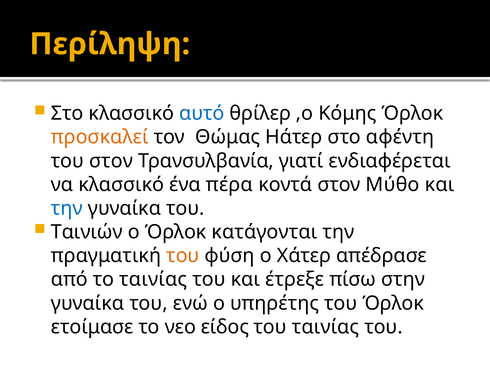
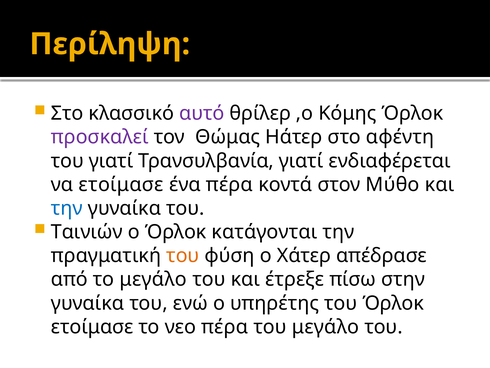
αυτό colour: blue -> purple (202, 113)
προσκαλεί colour: orange -> purple (100, 137)
του στον: στον -> γιατί (111, 161)
να κλασσικό: κλασσικό -> ετοίμασε (121, 184)
το ταινίας: ταινίας -> μεγάλο (153, 279)
νεο είδος: είδος -> πέρα (225, 326)
του ταινίας: ταινίας -> μεγάλο (325, 326)
